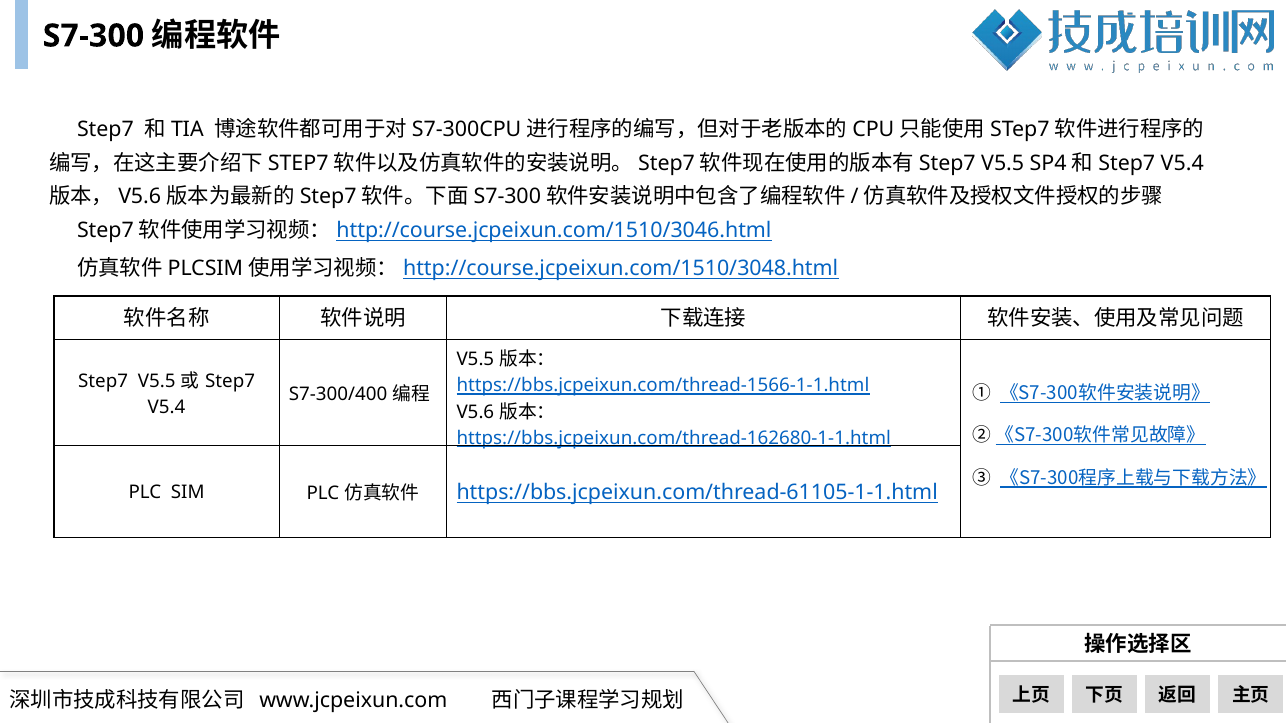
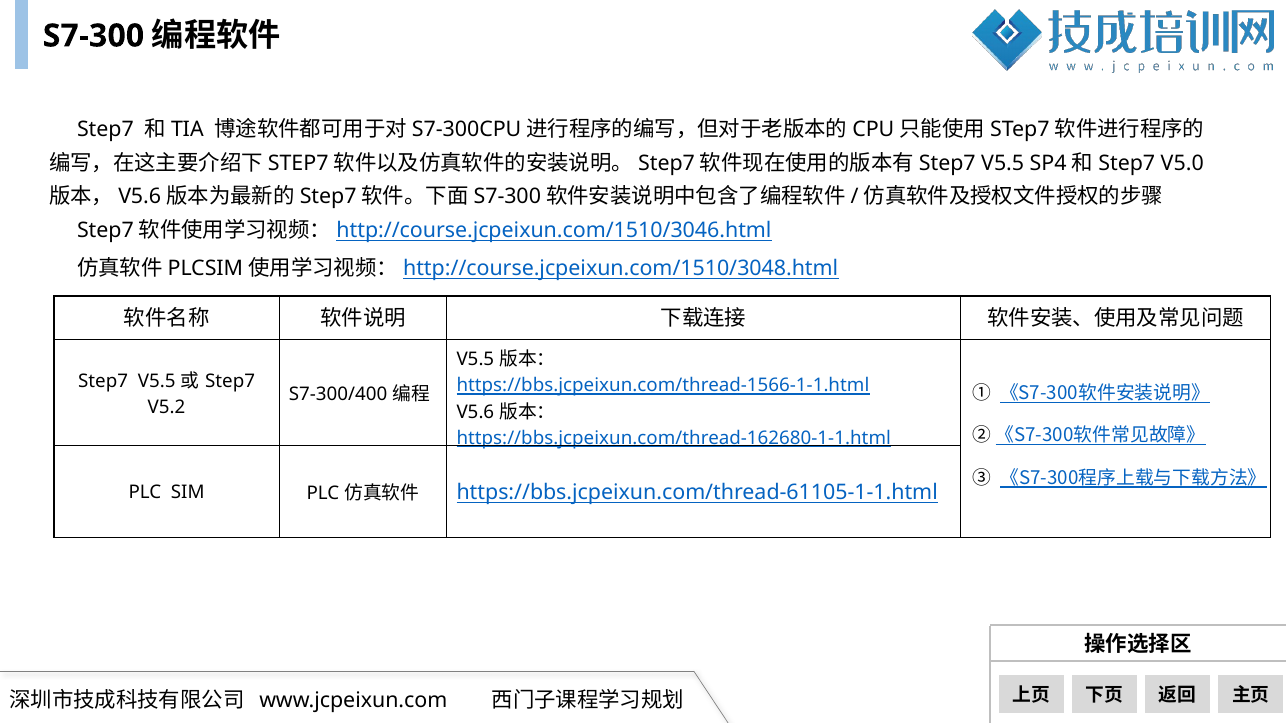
V5.4: V5.4 -> V5.0 (1182, 163)
V5.4: V5.4 -> V5.2 (167, 407)
